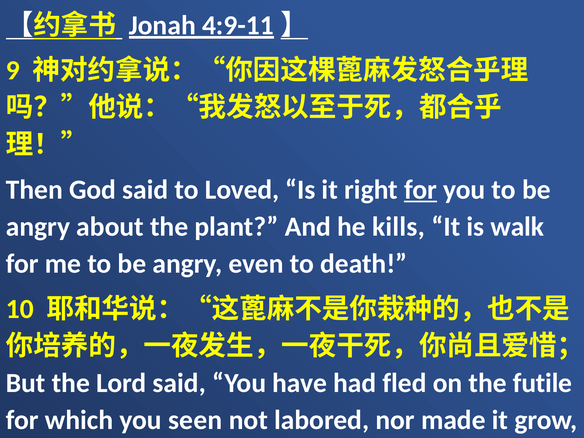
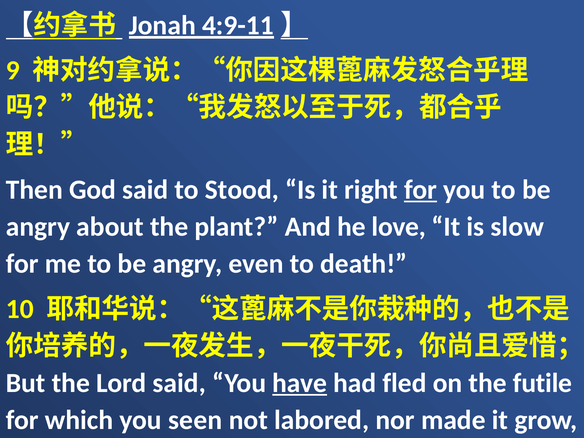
Loved: Loved -> Stood (242, 190)
kills: kills -> love (399, 227)
walk: walk -> slow (517, 227)
have underline: none -> present (300, 383)
